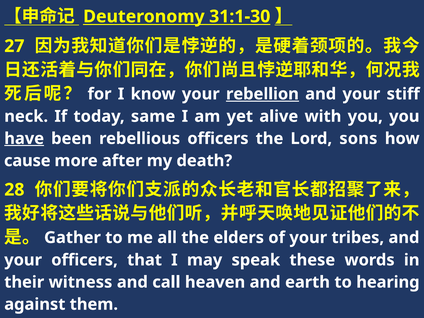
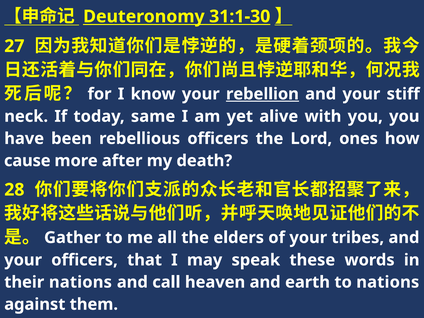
have underline: present -> none (24, 139)
sons: sons -> ones (359, 139)
their witness: witness -> nations (80, 282)
to hearing: hearing -> nations (388, 282)
